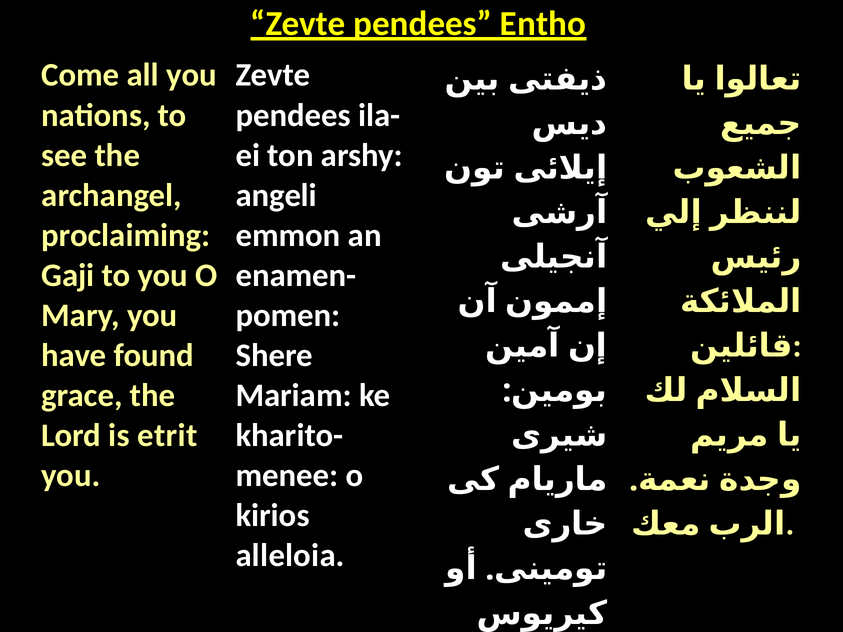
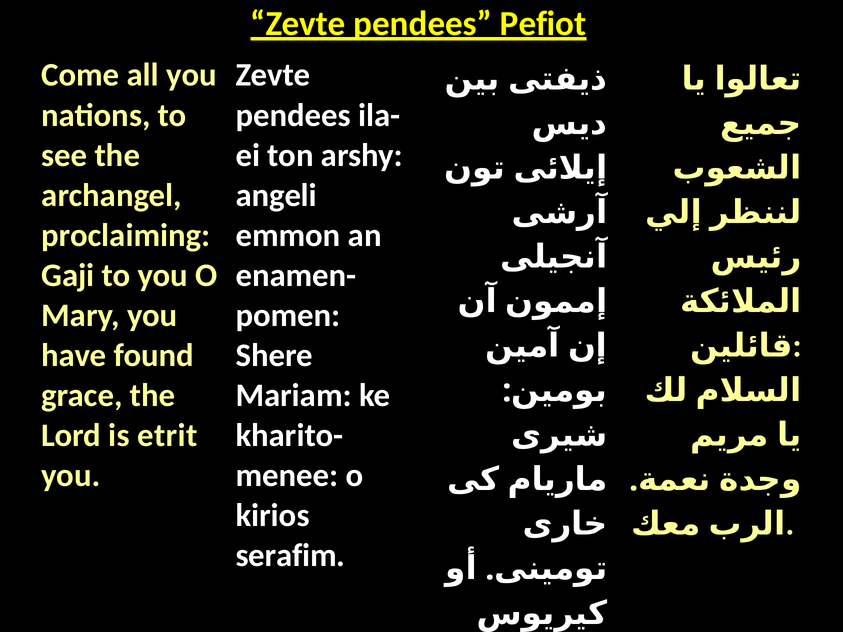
Entho: Entho -> Pefiot (543, 24)
alleloia: alleloia -> serafim (290, 556)
